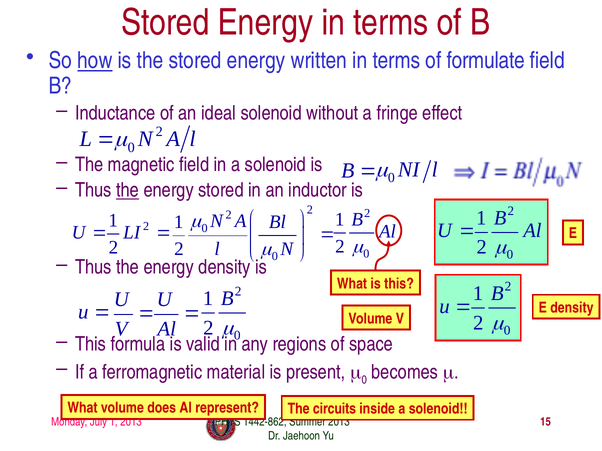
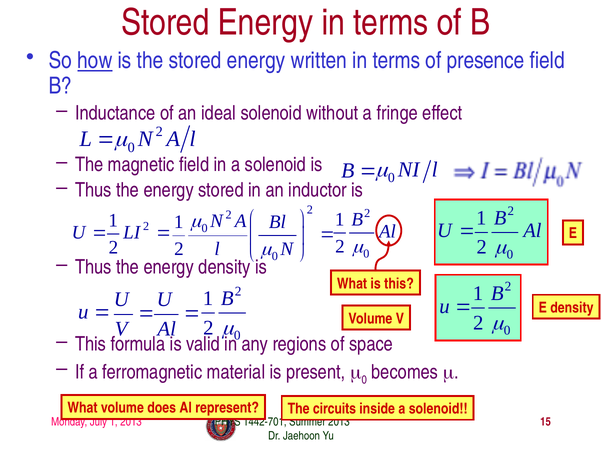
formulate: formulate -> presence (486, 61)
the underline: present -> none (128, 190)
1442-862: 1442-862 -> 1442-701 (265, 422)
